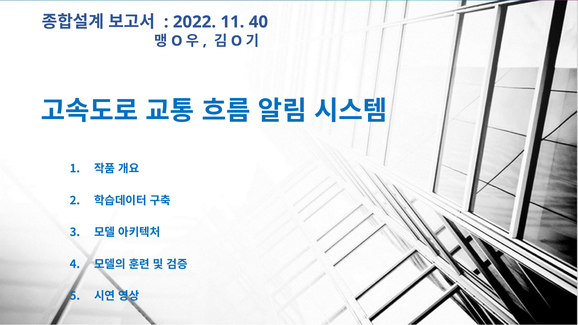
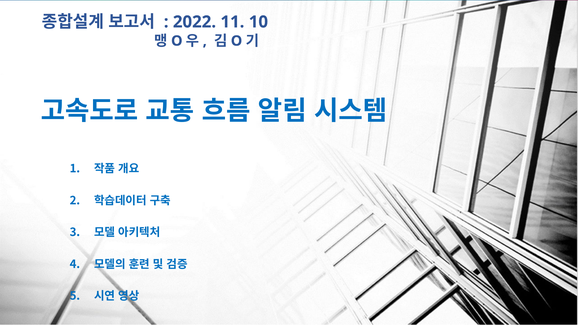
40: 40 -> 10 (258, 22)
